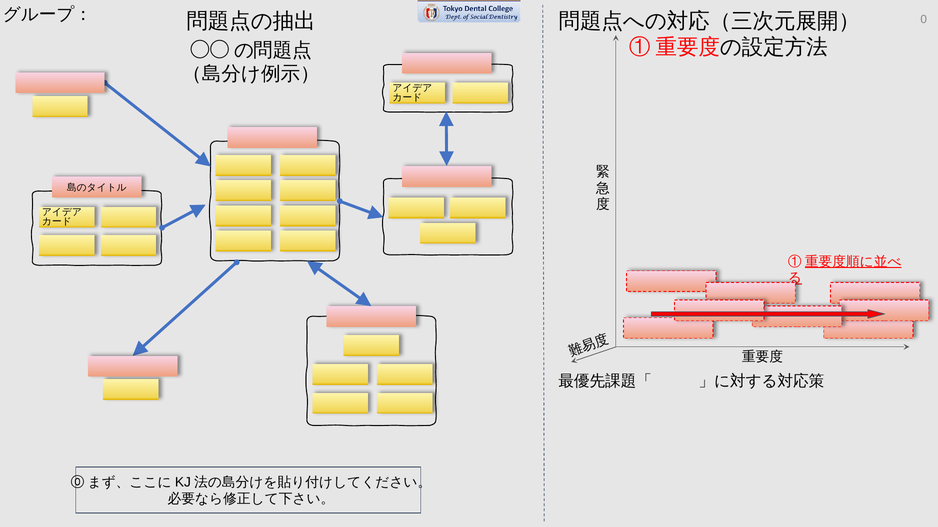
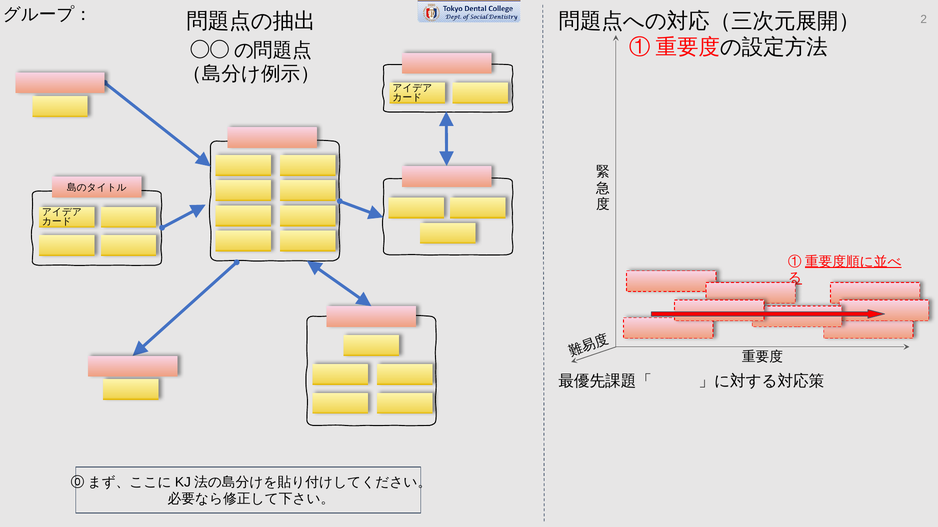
0: 0 -> 2 (924, 19)
